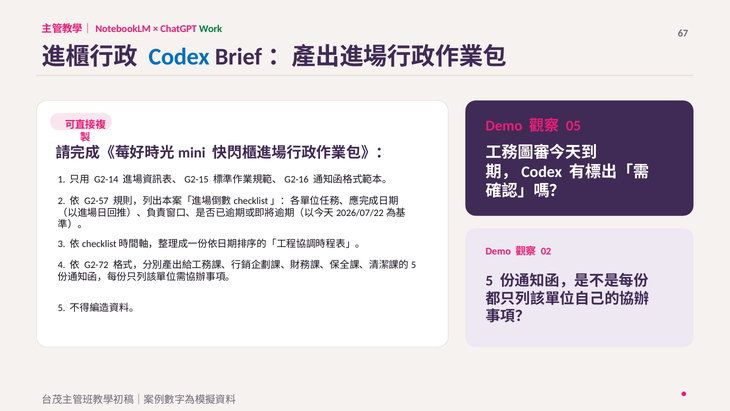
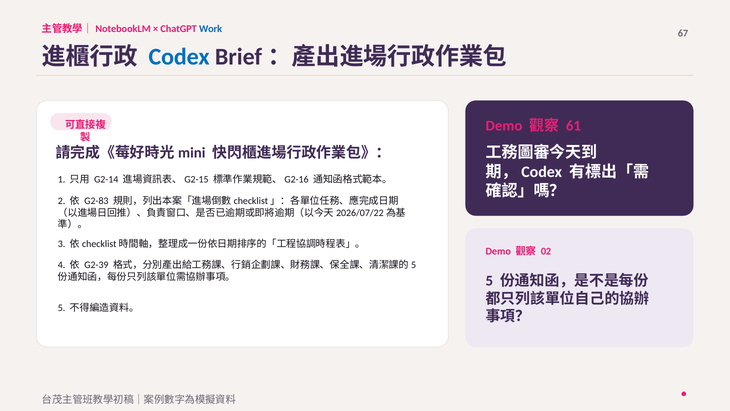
Work colour: green -> blue (211, 29)
05: 05 -> 61 (573, 126)
G2-57: G2-57 -> G2-83 (96, 201)
G2-72: G2-72 -> G2-39 (96, 265)
